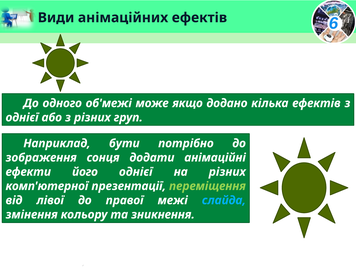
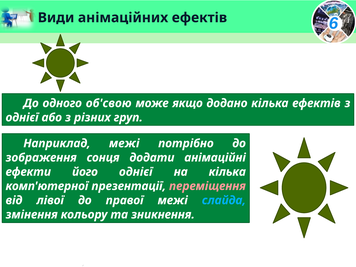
об'межі: об'межі -> об'свою (109, 103)
Наприклад бути: бути -> межі (124, 143)
на різних: різних -> кілька (227, 172)
переміщення colour: light green -> pink (207, 186)
